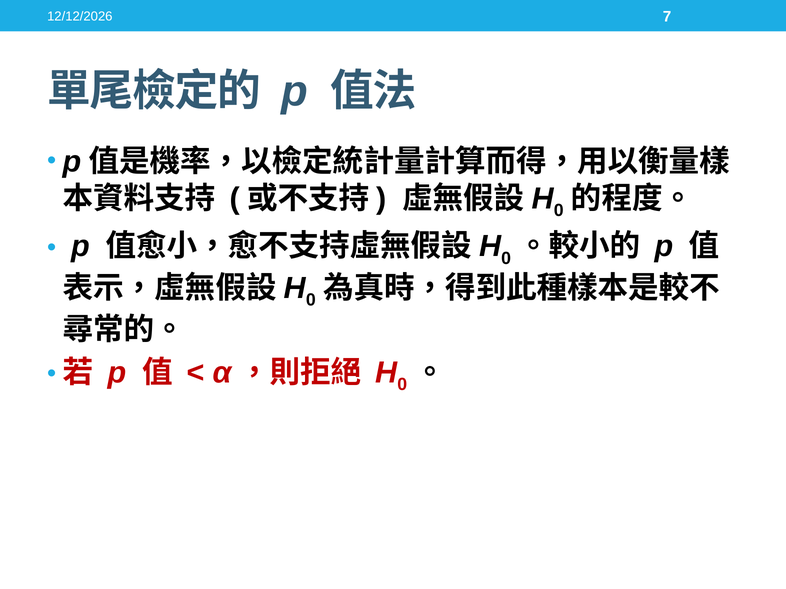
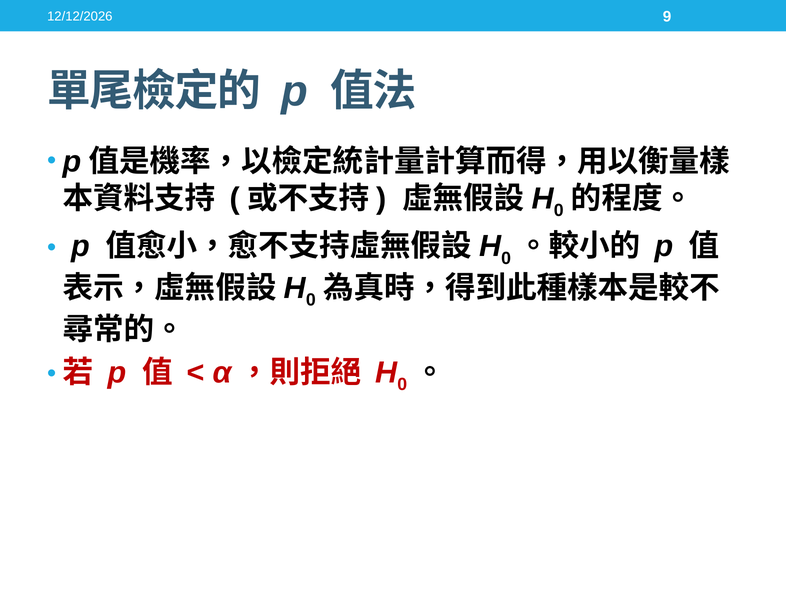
7: 7 -> 9 (667, 17)
